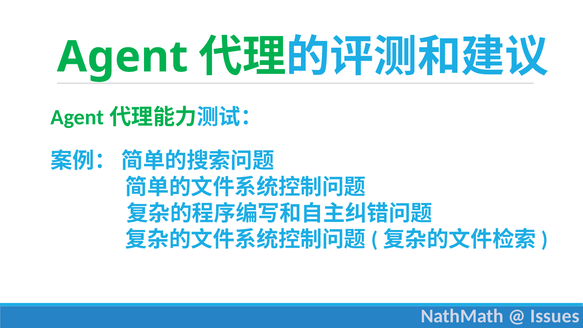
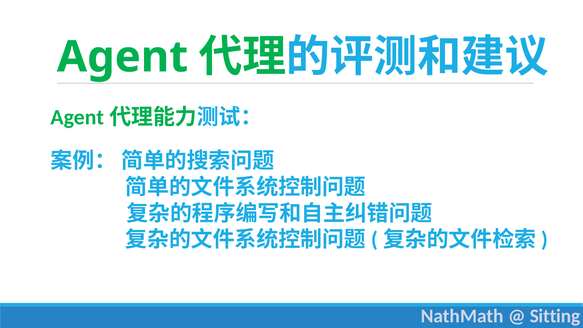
Issues: Issues -> Sitting (555, 316)
